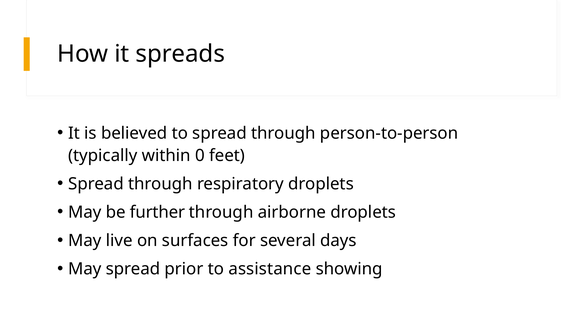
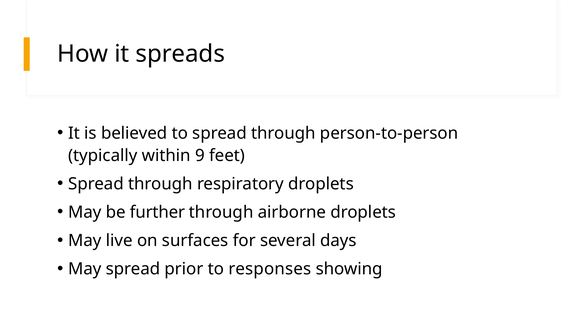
0: 0 -> 9 (200, 155)
assistance: assistance -> responses (270, 269)
